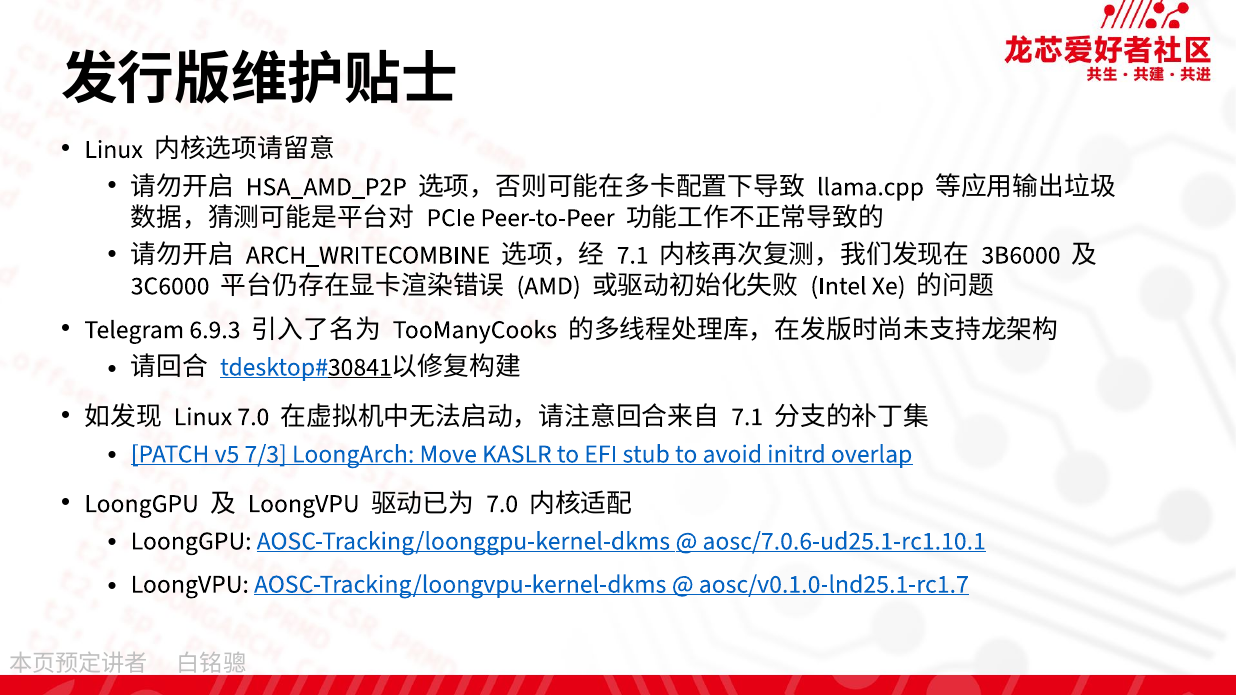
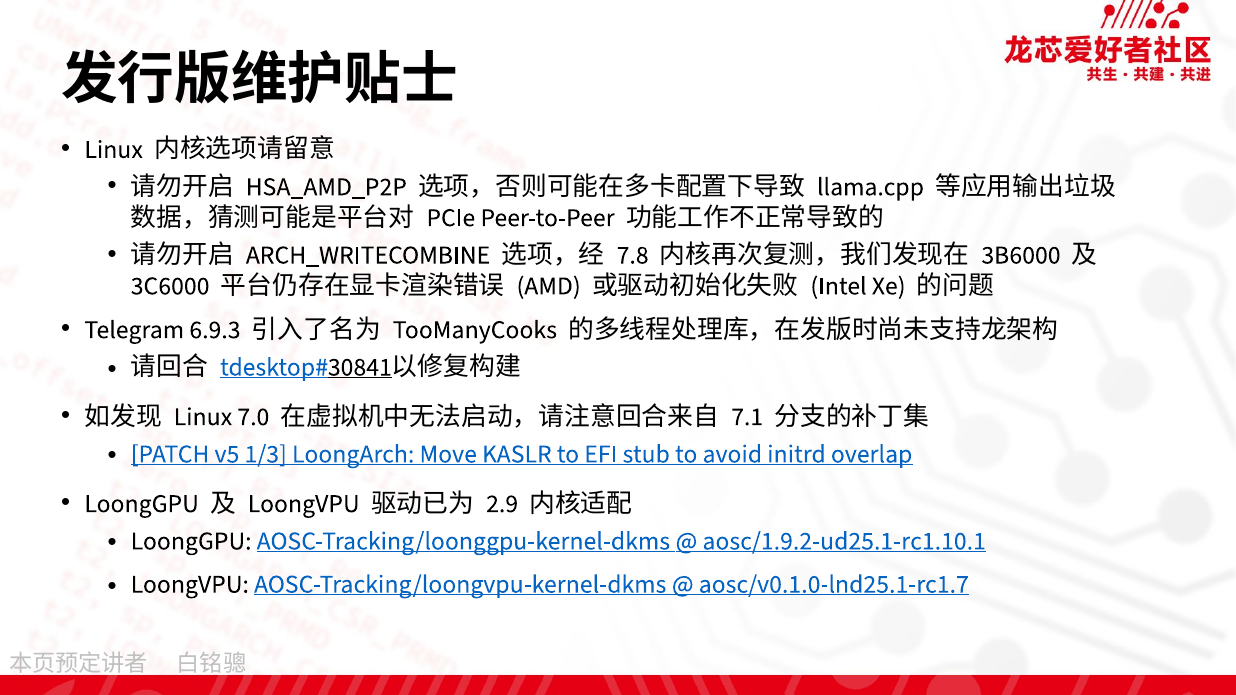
7.1: 7.1 -> 7.8 (633, 255)
7/3: 7/3 -> 1/3 (266, 454)
7.0: 7.0 -> 2.9 (502, 504)
aosc/7.0.6-ud25.1-rc1.10.1: aosc/7.0.6-ud25.1-rc1.10.1 -> aosc/1.9.2-ud25.1-rc1.10.1 (844, 541)
